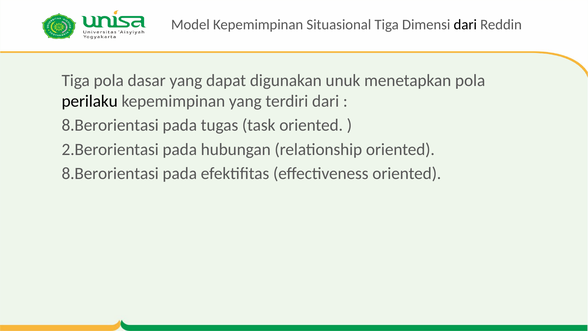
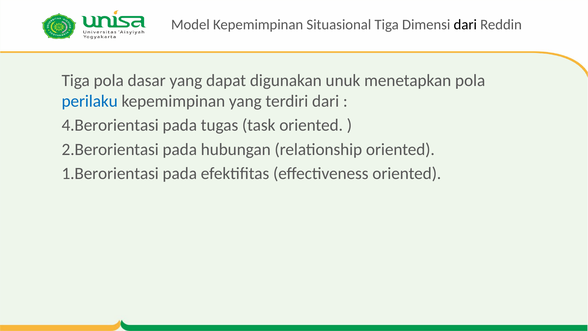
perilaku colour: black -> blue (90, 101)
8.Berorientasi: 8.Berorientasi -> 4.Berorientasi (110, 125)
8.Berorientasi: 8.Berorientasi -> 1.Berorientasi (110, 173)
